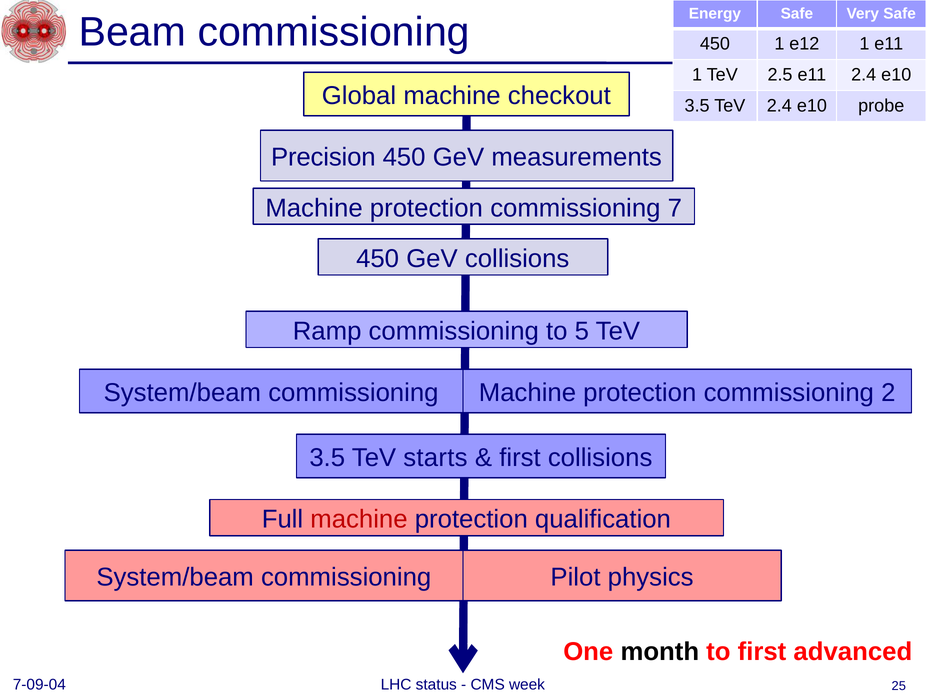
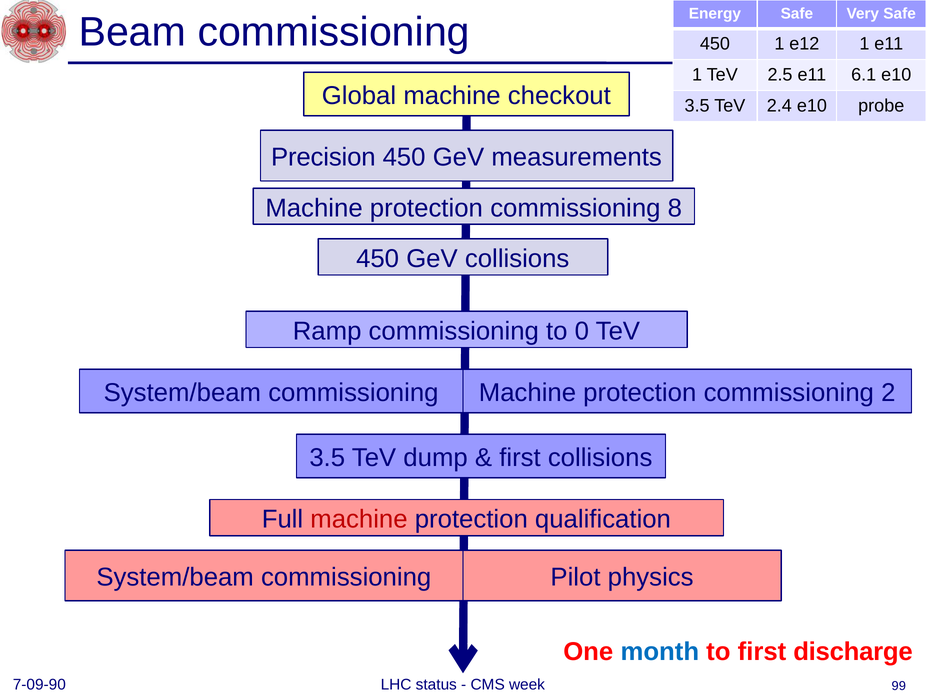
e11 2.4: 2.4 -> 6.1 (864, 75)
7: 7 -> 8 (675, 208)
5: 5 -> 0 (582, 331)
starts: starts -> dump (436, 458)
month colour: black -> blue (660, 651)
advanced: advanced -> discharge (853, 651)
7-09-04: 7-09-04 -> 7-09-90 (39, 684)
25: 25 -> 99 (899, 686)
